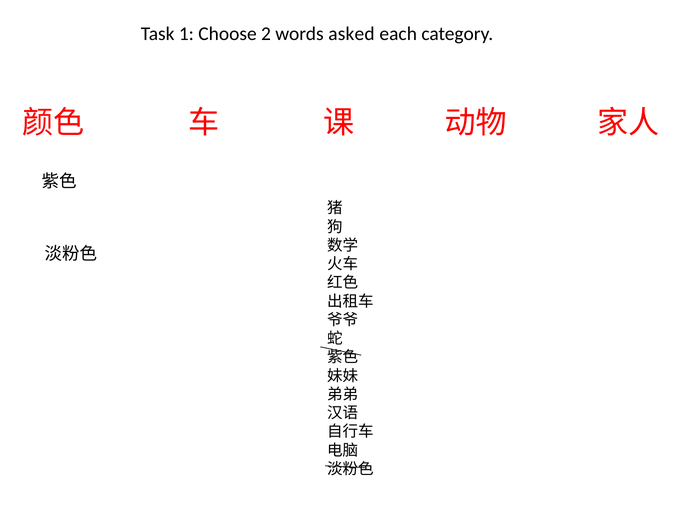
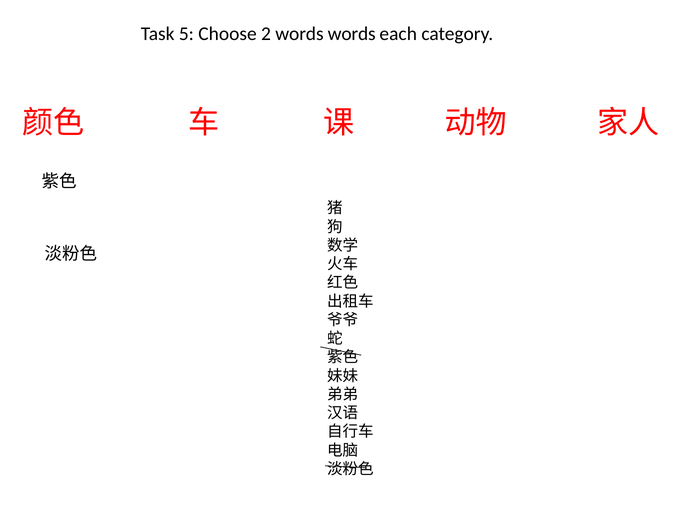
1: 1 -> 5 (186, 34)
words asked: asked -> words (352, 34)
